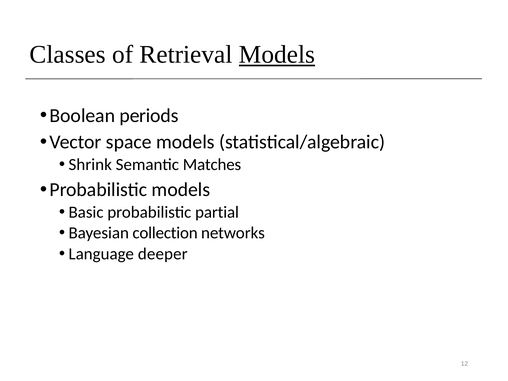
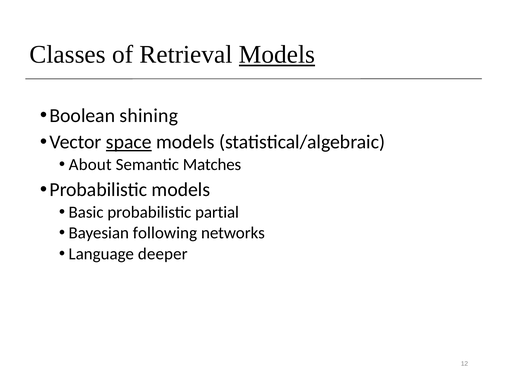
periods: periods -> shining (149, 116)
space underline: none -> present (129, 142)
Shrink: Shrink -> About (90, 165)
collection: collection -> following (165, 233)
